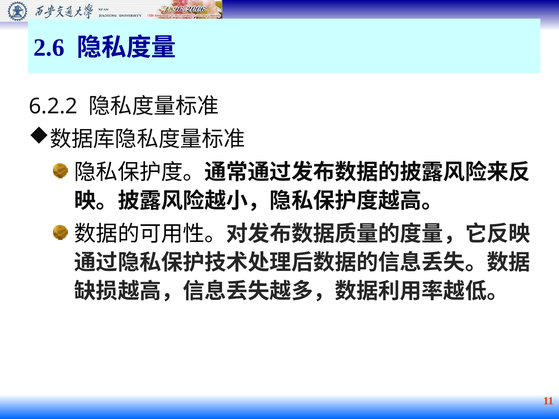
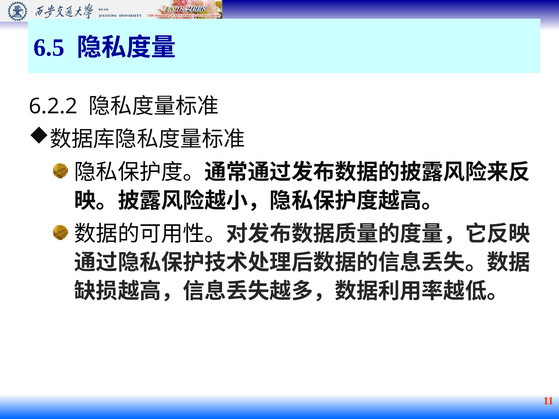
2.6: 2.6 -> 6.5 (49, 48)
